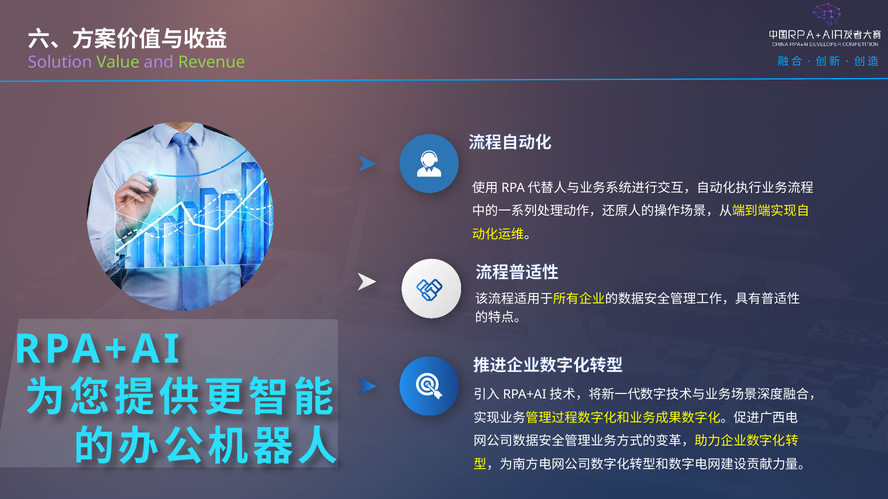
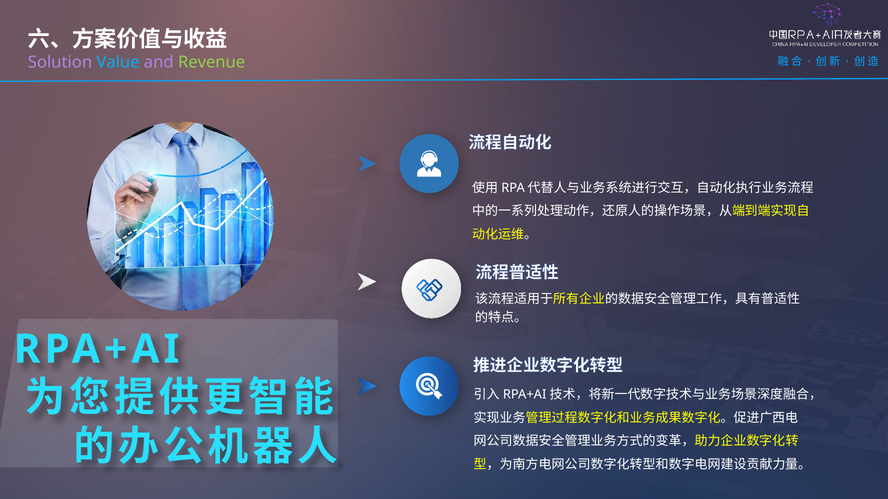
Value colour: light green -> light blue (118, 62)
